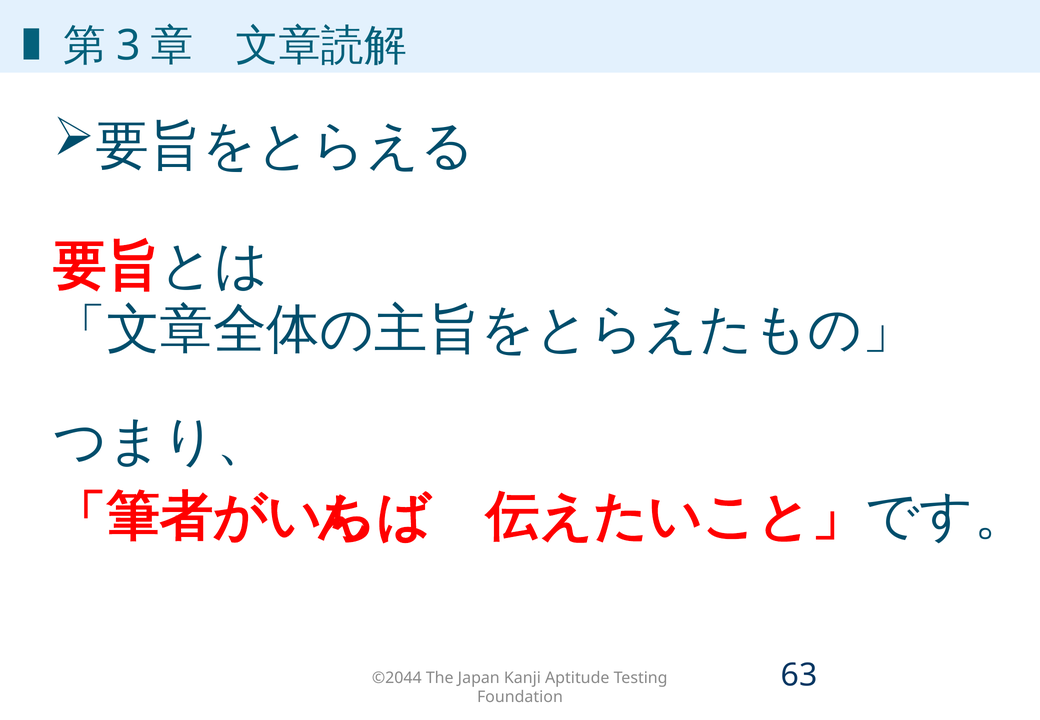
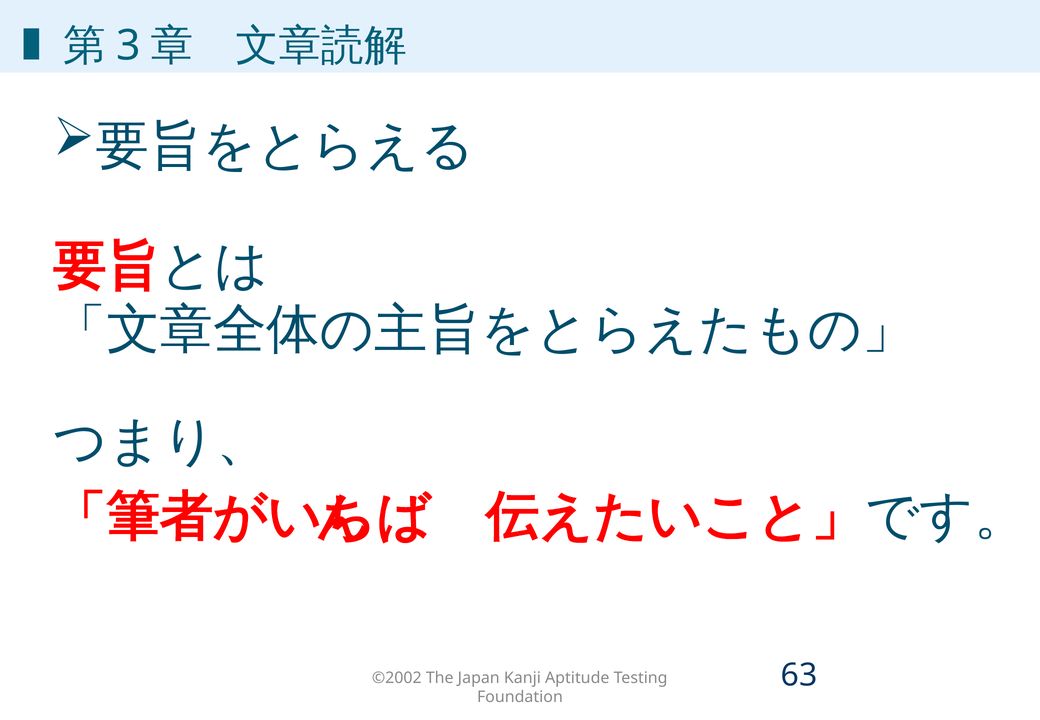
©2044: ©2044 -> ©2002 (397, 678)
